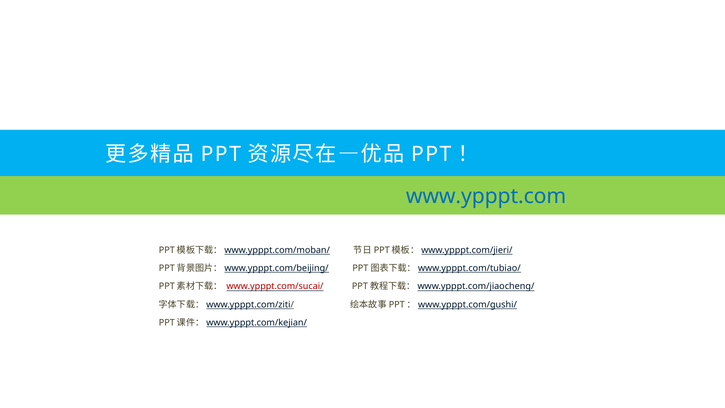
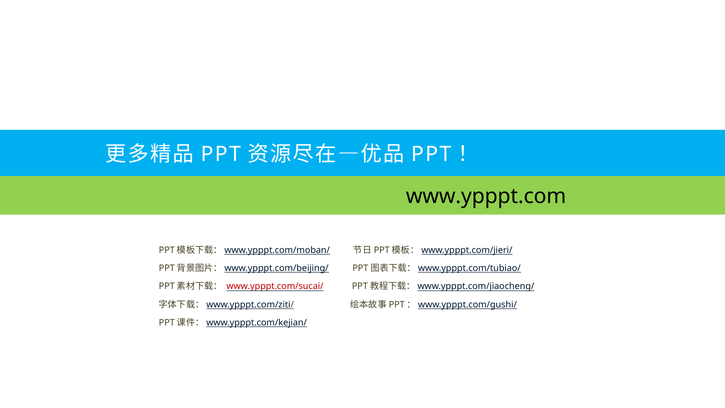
www.ypppt.com colour: blue -> black (486, 196)
